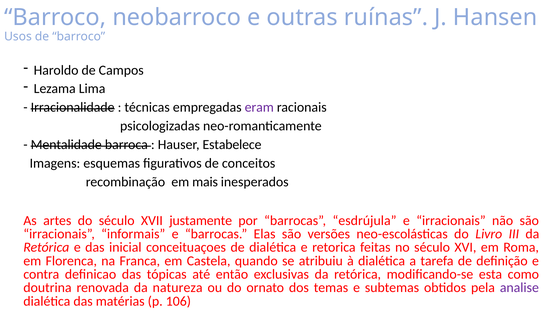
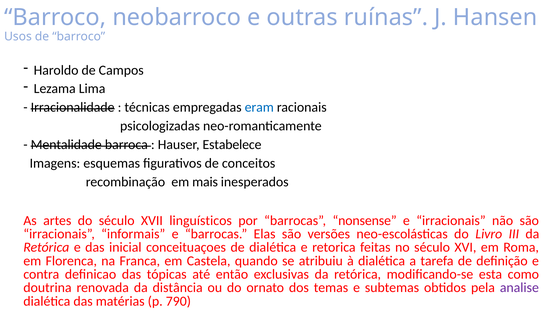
eram colour: purple -> blue (259, 107)
justamente: justamente -> linguísticos (201, 220)
esdrújula: esdrújula -> nonsense (365, 220)
natureza: natureza -> distância (178, 287)
106: 106 -> 790 (178, 301)
